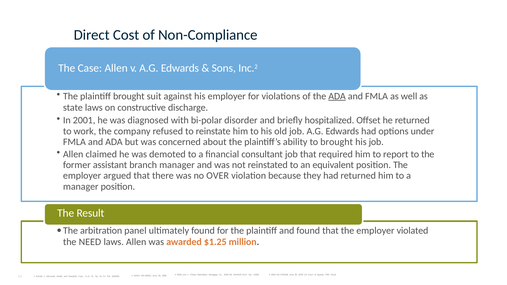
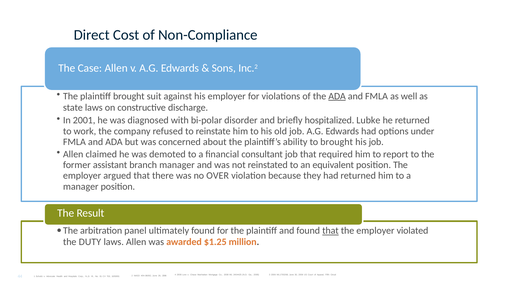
Offset: Offset -> Lubke (368, 120)
that underline: none -> present (330, 231)
NEED: NEED -> DUTY (90, 242)
